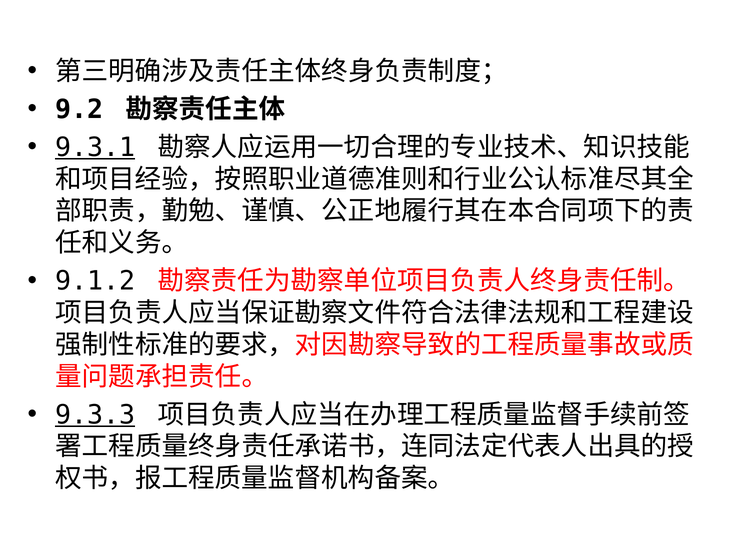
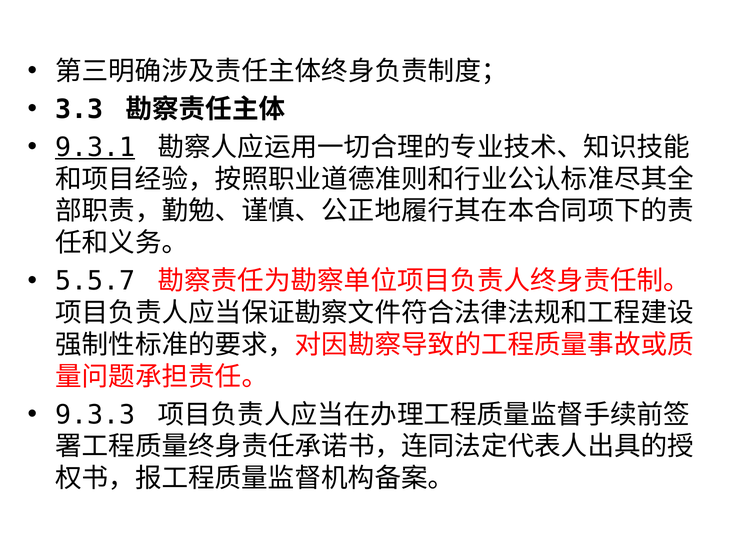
9.2: 9.2 -> 3.3 (79, 109)
9.1.2: 9.1.2 -> 5.5.7 (95, 281)
9.3.3 underline: present -> none (95, 415)
